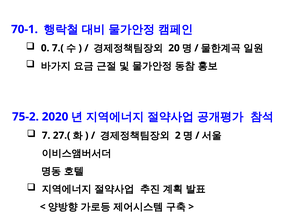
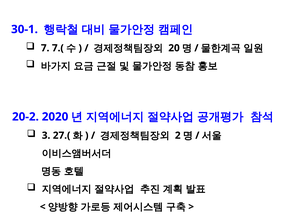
70-1: 70-1 -> 30-1 (25, 29)
0: 0 -> 7 (45, 48)
75-2: 75-2 -> 20-2 (25, 117)
7: 7 -> 3 (46, 136)
